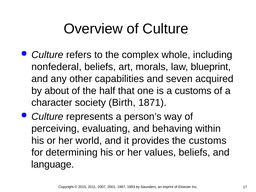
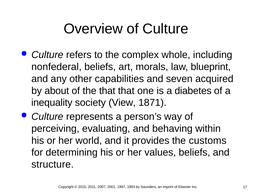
the half: half -> that (107, 91)
a customs: customs -> diabetes (193, 91)
character: character -> inequality (52, 103)
Birth: Birth -> View (122, 103)
language: language -> structure (53, 164)
